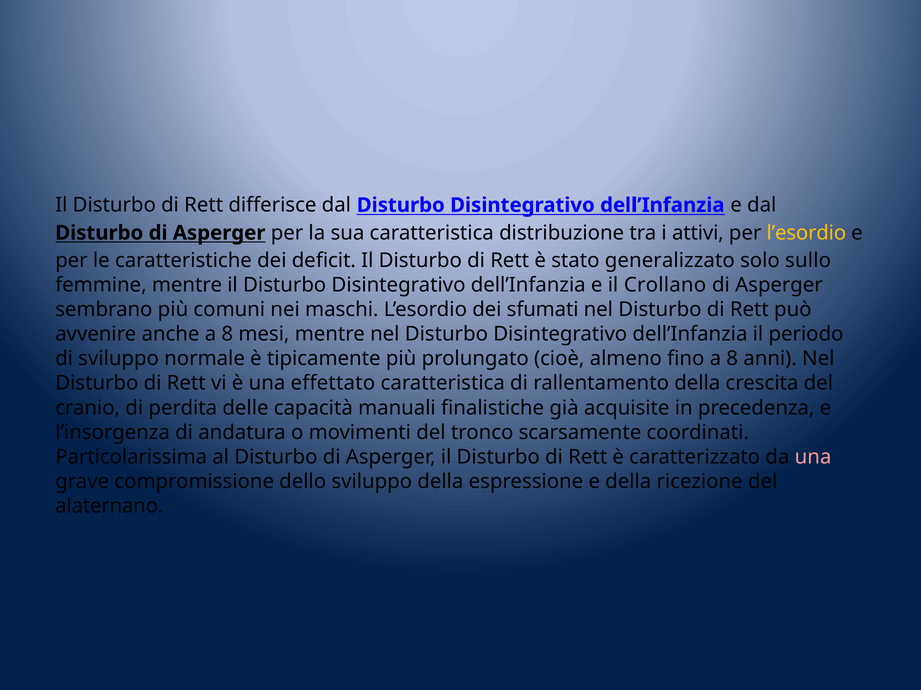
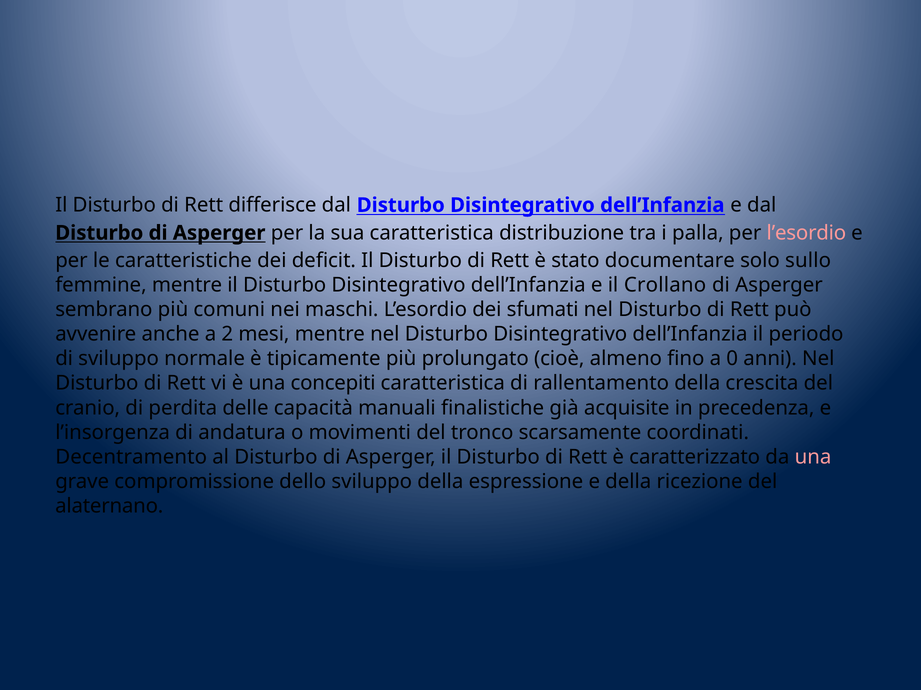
attivi: attivi -> palla (698, 233)
l’esordio colour: yellow -> pink (806, 233)
generalizzato: generalizzato -> documentare (670, 261)
anche a 8: 8 -> 2 (227, 335)
fino a 8: 8 -> 0 (732, 359)
effettato: effettato -> concepiti (333, 384)
Particolarissima: Particolarissima -> Decentramento (131, 457)
